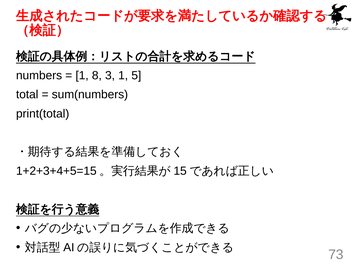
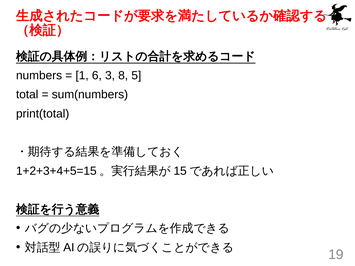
8: 8 -> 6 (97, 75)
3 1: 1 -> 8 (123, 75)
73: 73 -> 19 (336, 255)
